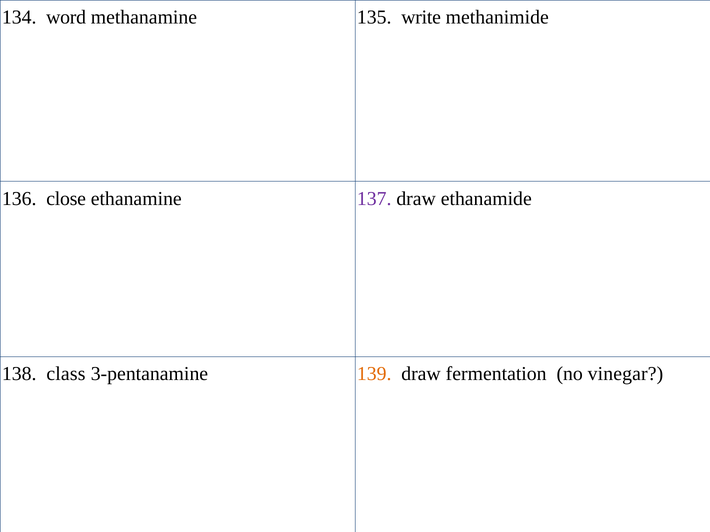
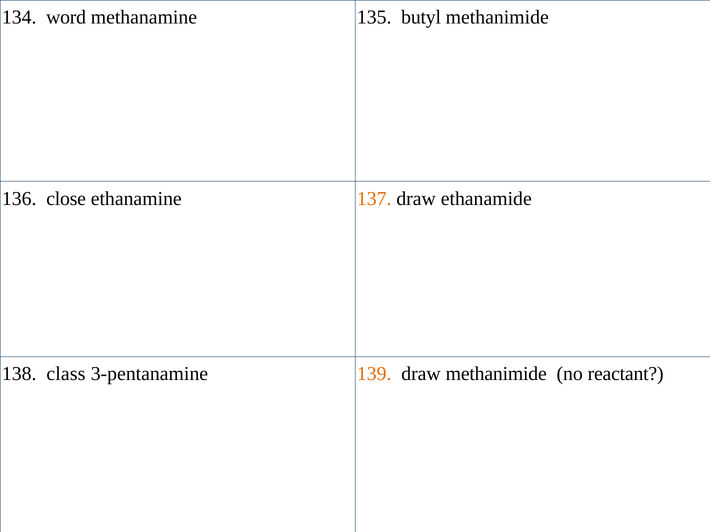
write: write -> butyl (421, 17)
137 colour: purple -> orange (374, 199)
draw fermentation: fermentation -> methanimide (496, 374)
vinegar: vinegar -> reactant (626, 374)
